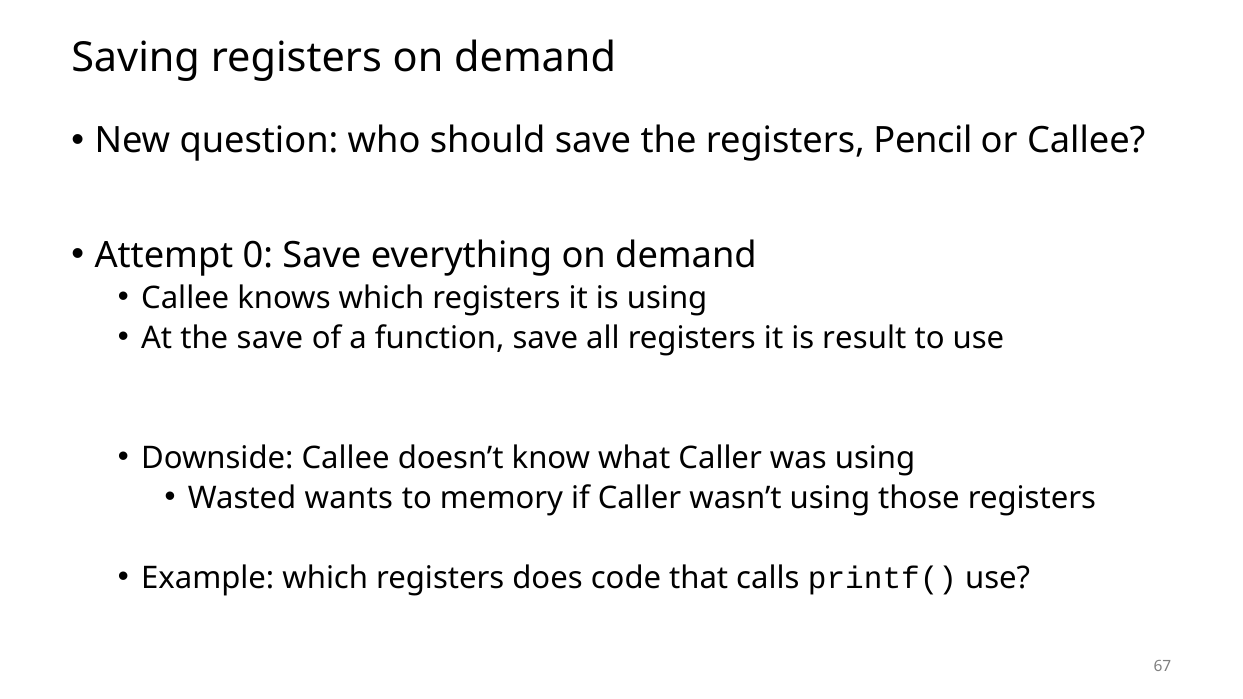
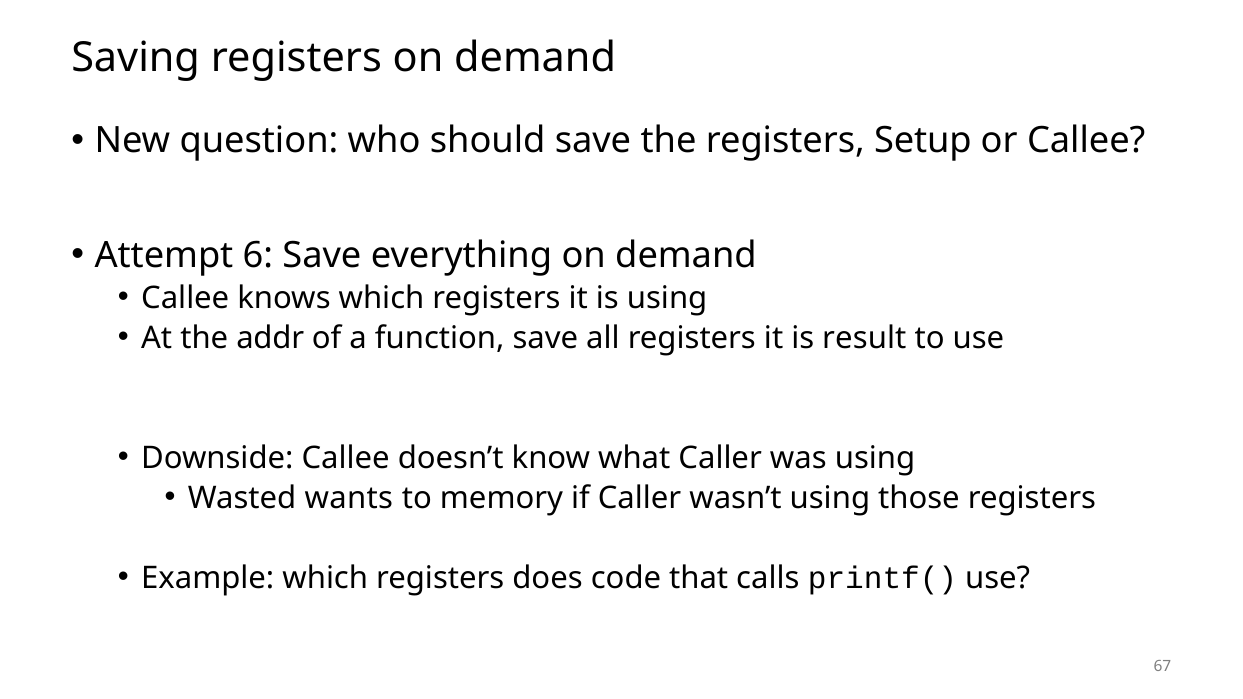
Pencil: Pencil -> Setup (923, 141)
0: 0 -> 6 (258, 255)
the save: save -> addr (270, 338)
